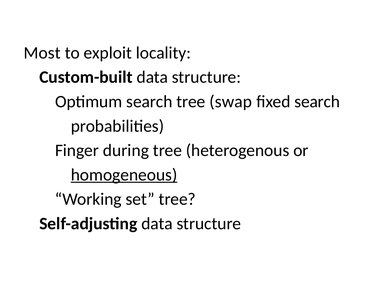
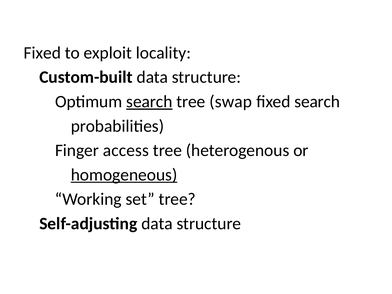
Most: Most -> Fixed (42, 53)
search underline: none -> present (149, 102)
during: during -> access (126, 150)
